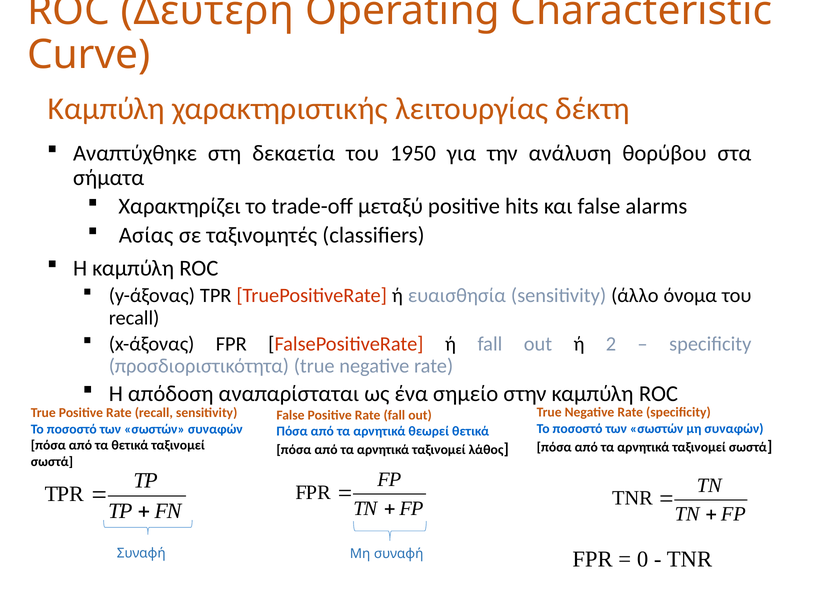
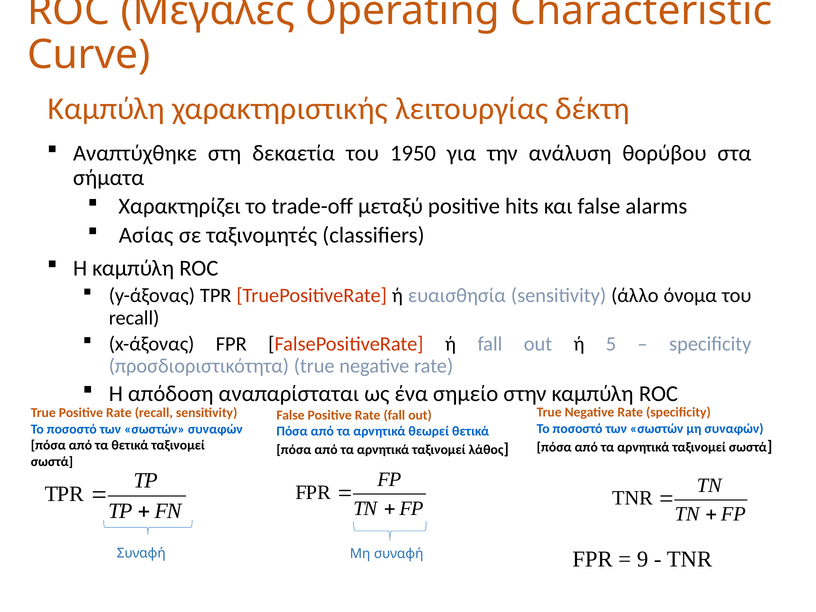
Δεύτερη: Δεύτερη -> Μεγάλες (208, 11)
2: 2 -> 5 (611, 344)
0: 0 -> 9 (643, 559)
